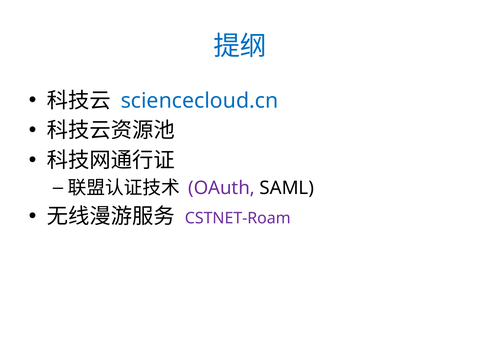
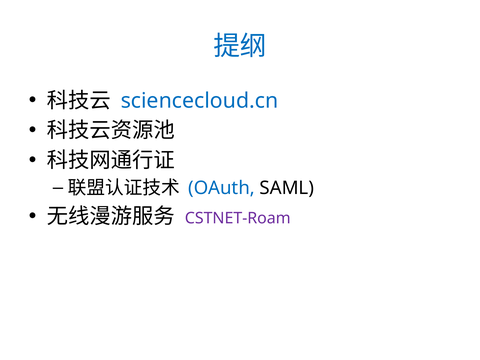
OAuth colour: purple -> blue (222, 188)
